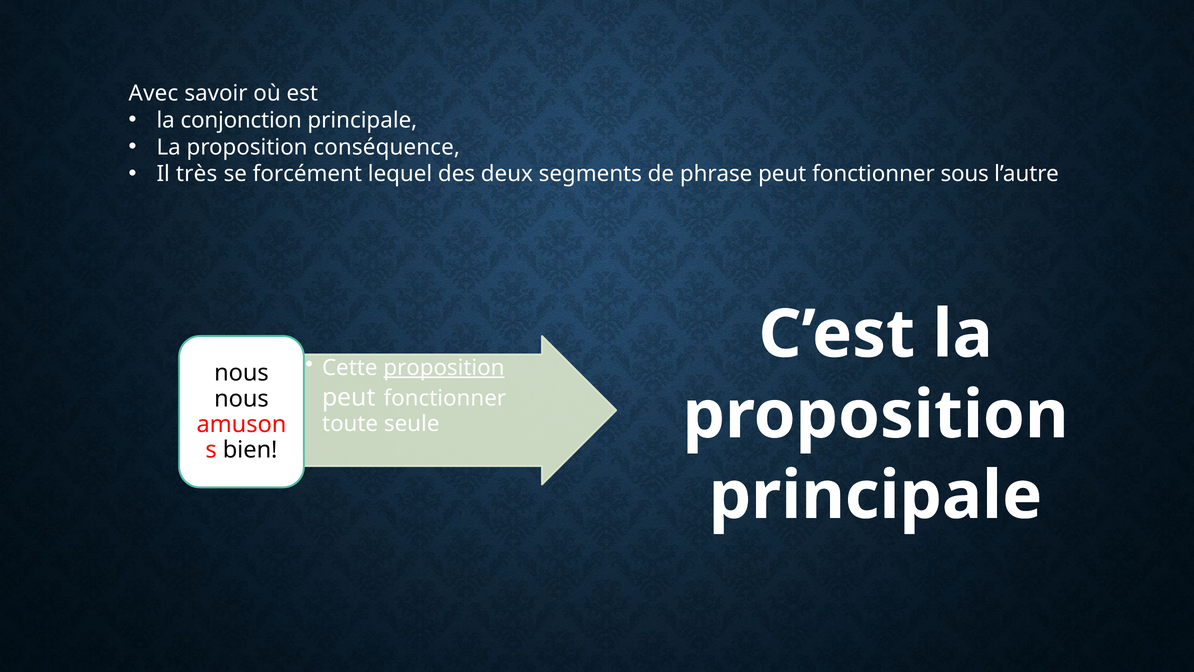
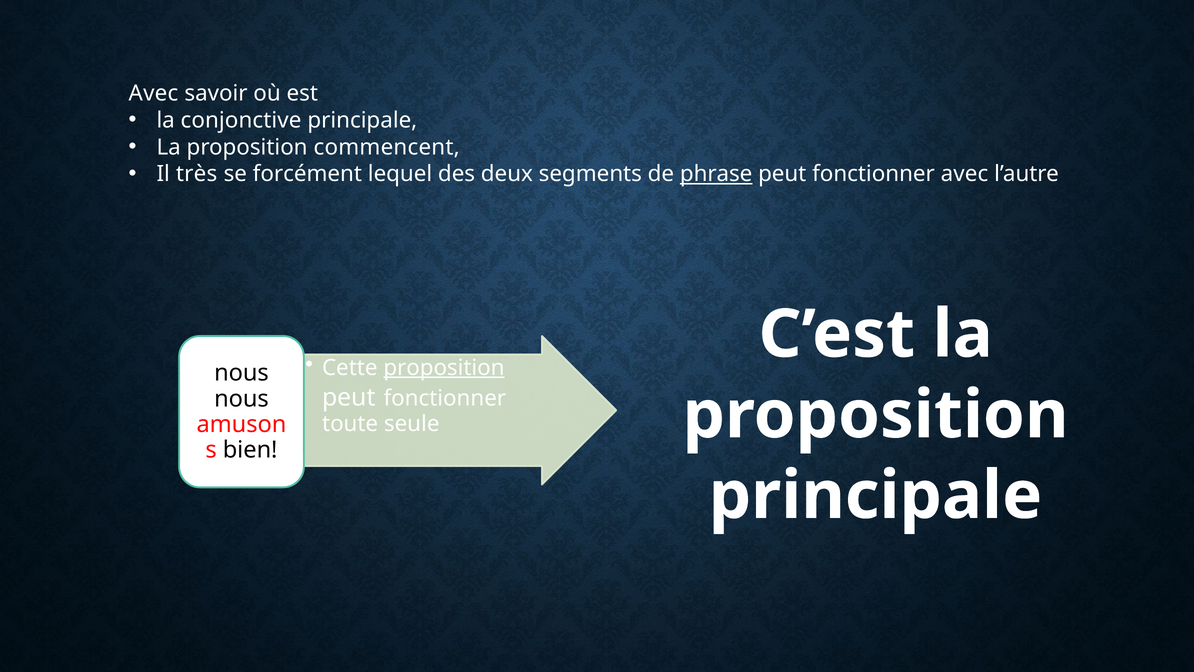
conjonction: conjonction -> conjonctive (241, 120)
conséquence: conséquence -> commencent (387, 147)
phrase underline: none -> present (716, 174)
fonctionner sous: sous -> avec (964, 174)
